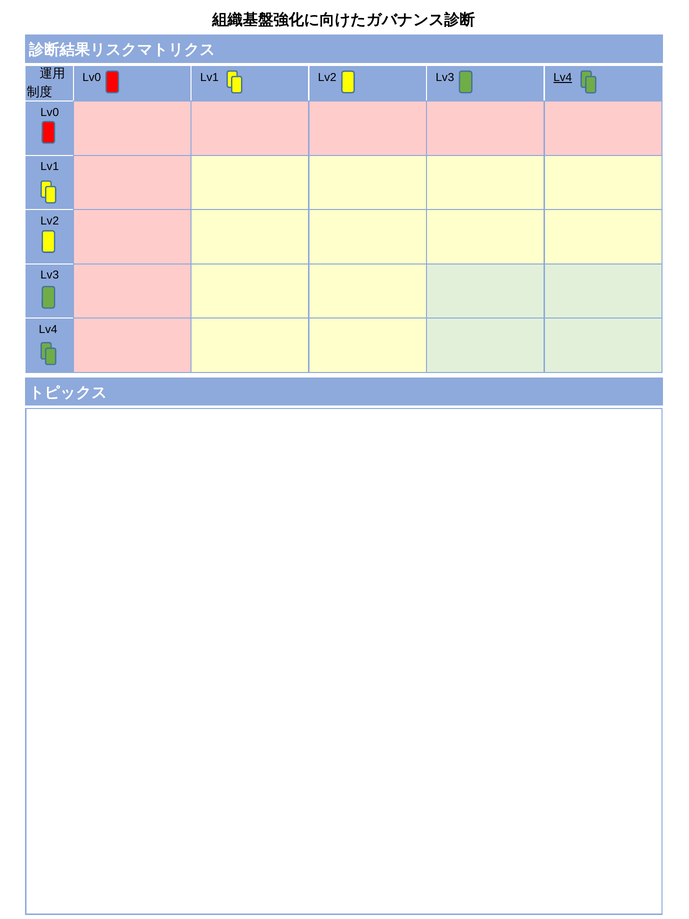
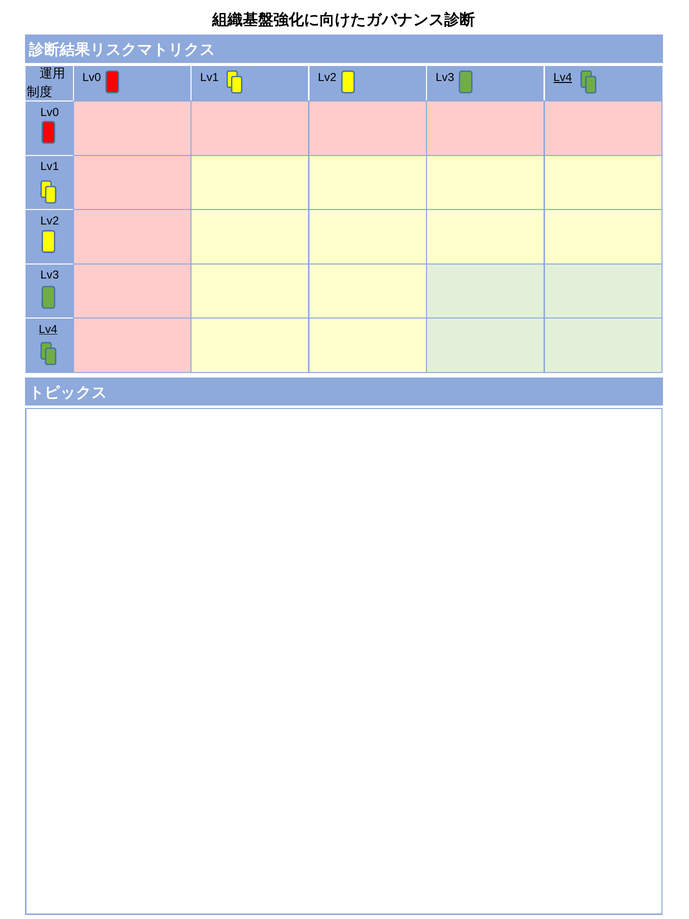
Lv4 underline: none -> present (48, 329)
